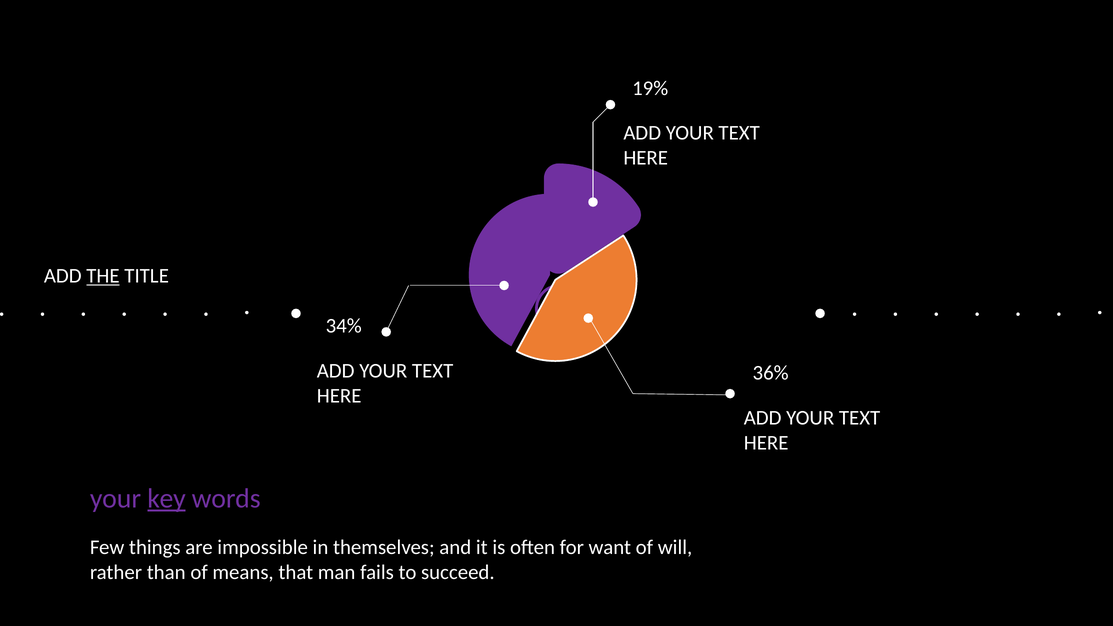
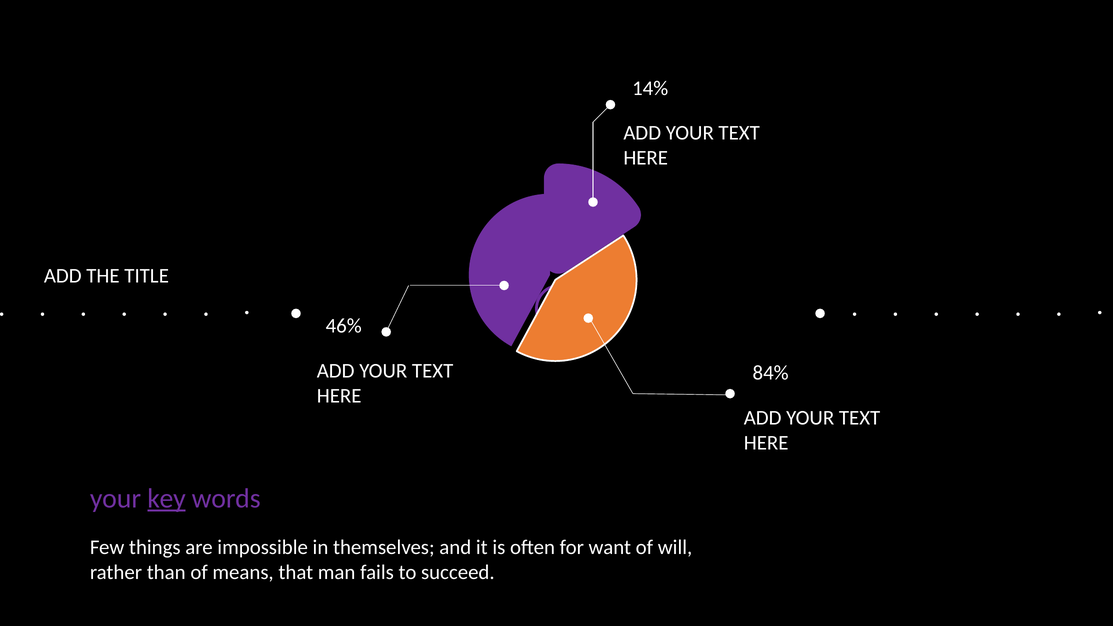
19%: 19% -> 14% (650, 88)
THE underline: present -> none (103, 276)
34%: 34% -> 46% (344, 326)
36%: 36% -> 84% (771, 373)
